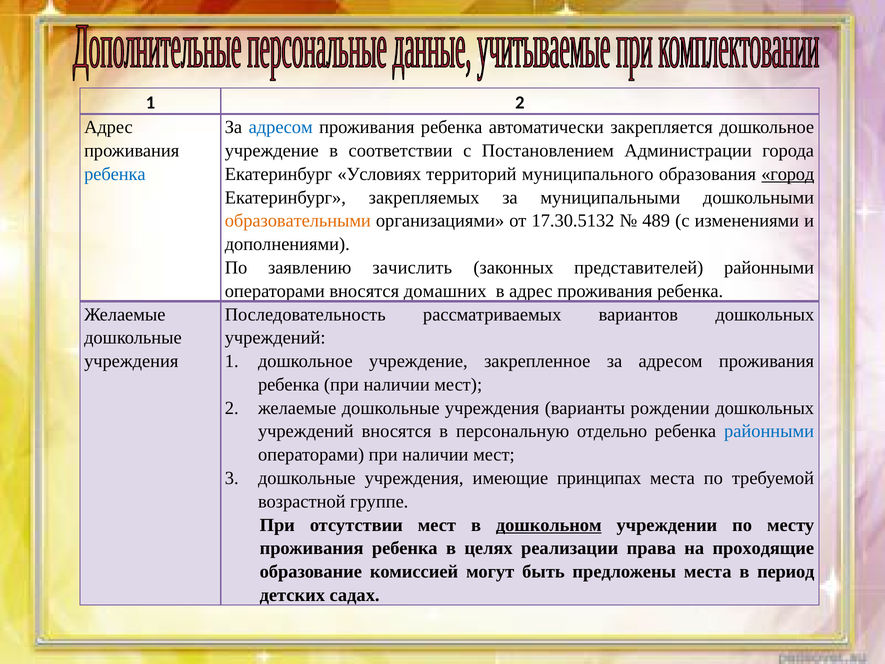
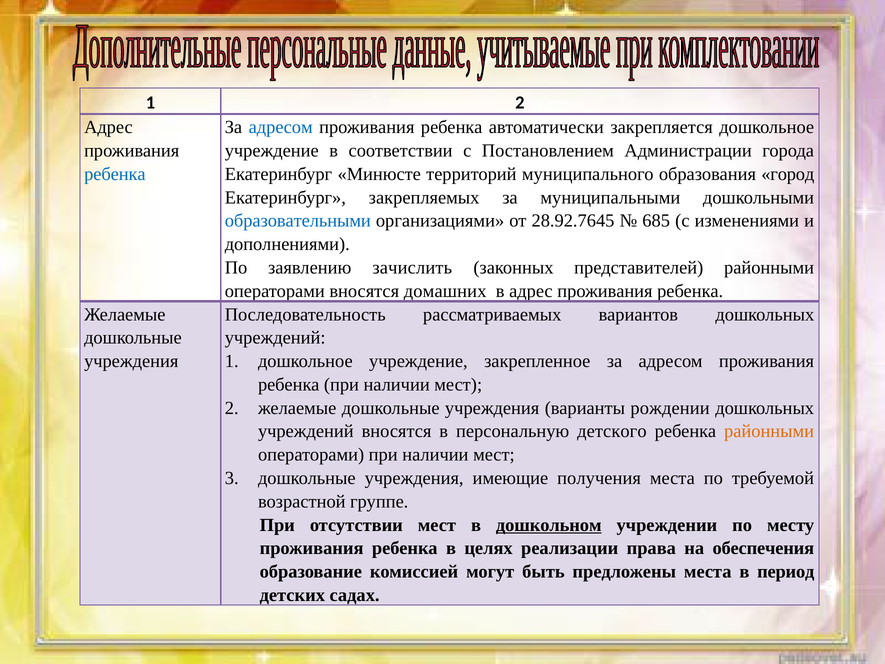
Условиях: Условиях -> Минюсте (379, 174)
город underline: present -> none (788, 174)
образовательными colour: orange -> blue (298, 221)
17.30.5132: 17.30.5132 -> 28.92.7645 (573, 221)
489: 489 -> 685 (656, 221)
отдельно: отдельно -> детского (612, 431)
районными colour: blue -> orange (769, 431)
принципах: принципах -> получения (599, 478)
проходящие: проходящие -> обеспечения (763, 548)
